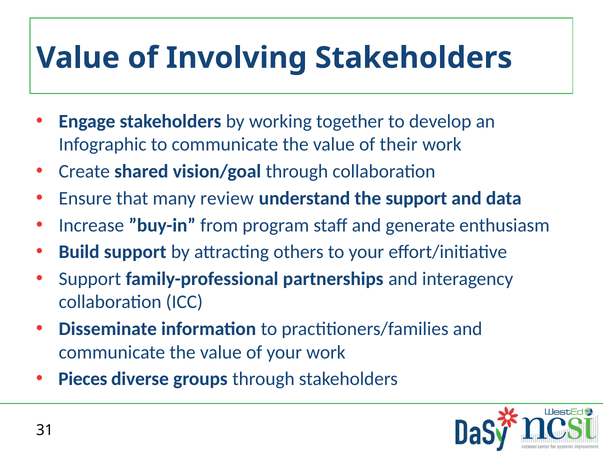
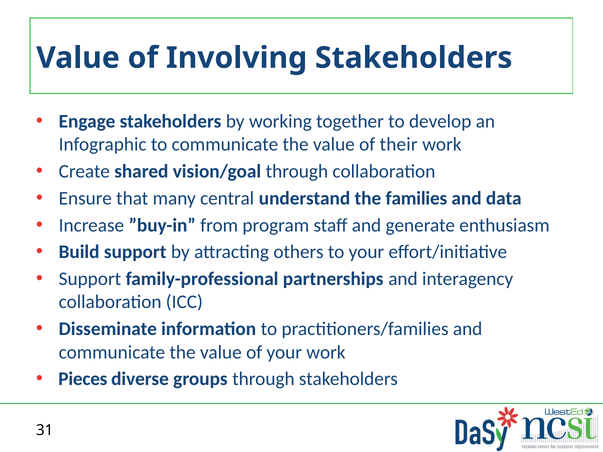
review: review -> central (227, 198)
the support: support -> families (416, 198)
